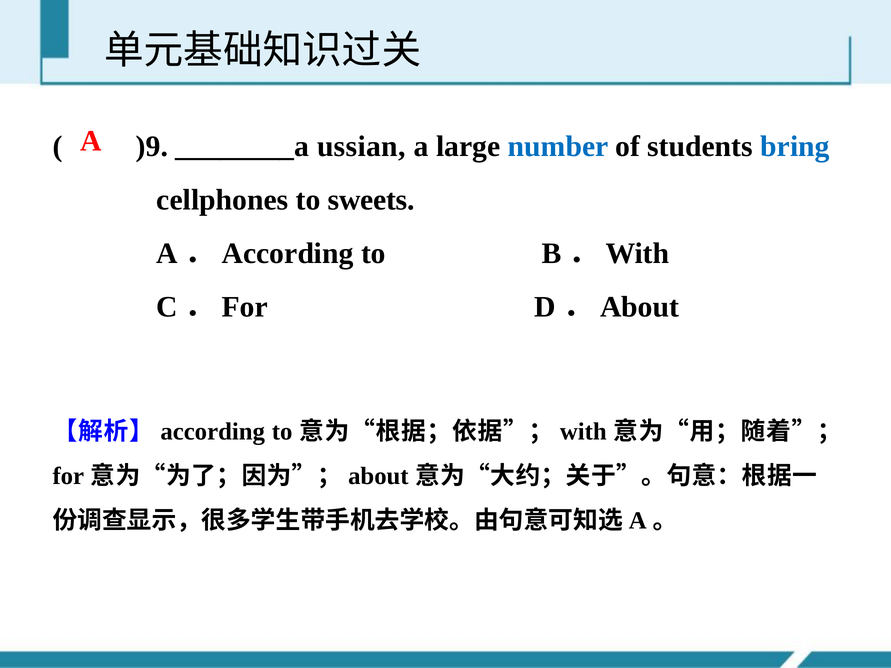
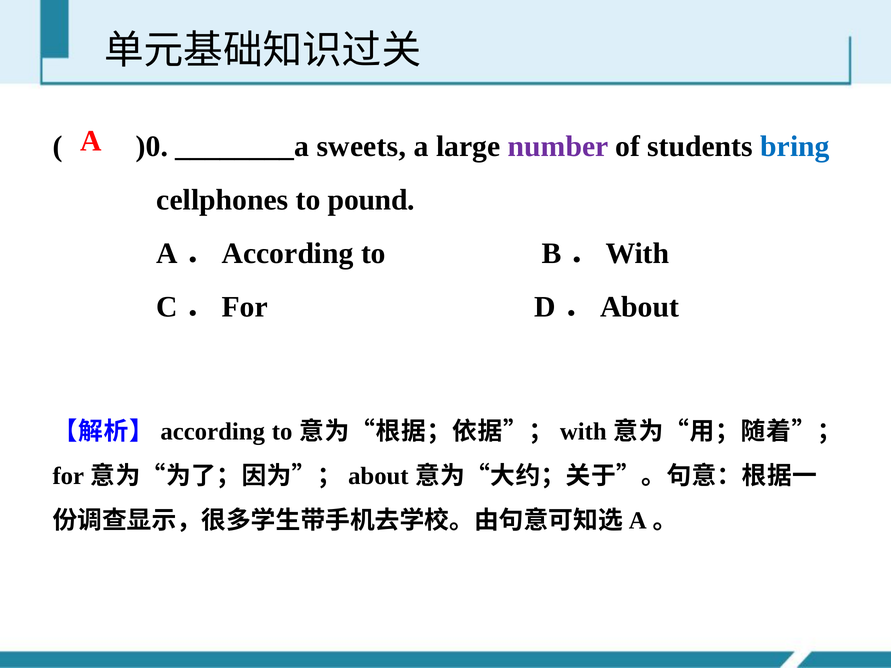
)9: )9 -> )0 (152, 147)
ussian: ussian -> sweets (361, 147)
number colour: blue -> purple (558, 147)
sweets: sweets -> pound (371, 200)
